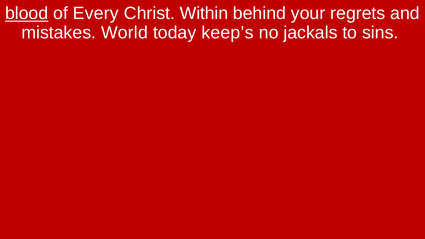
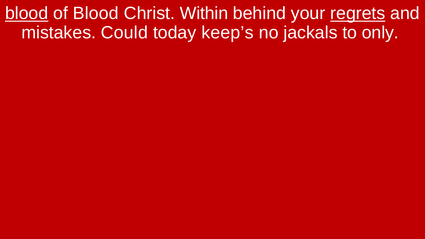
of Every: Every -> Blood (96, 13)
regrets underline: none -> present (358, 13)
World: World -> Could (124, 33)
sins: sins -> only (380, 33)
